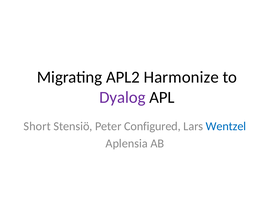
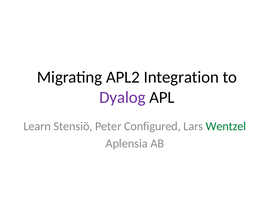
Harmonize: Harmonize -> Integration (181, 77)
Short: Short -> Learn (37, 126)
Wentzel colour: blue -> green (226, 126)
